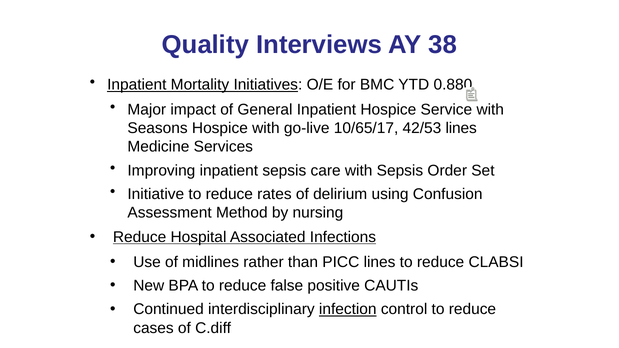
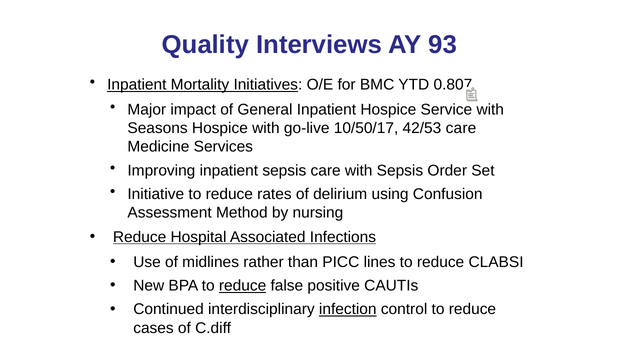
38: 38 -> 93 (443, 45)
0.880: 0.880 -> 0.807 (453, 85)
10/65/17: 10/65/17 -> 10/50/17 (366, 128)
42/53 lines: lines -> care (461, 128)
reduce underline: none -> present (243, 286)
